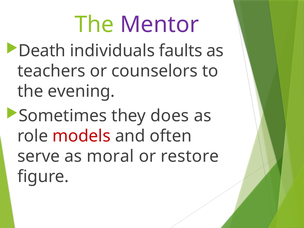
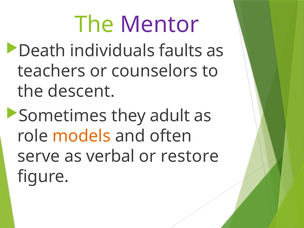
evening: evening -> descent (81, 91)
does: does -> adult (170, 116)
models colour: red -> orange (82, 136)
moral: moral -> verbal (110, 156)
